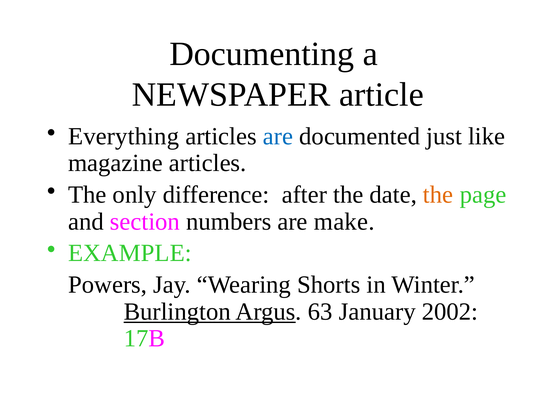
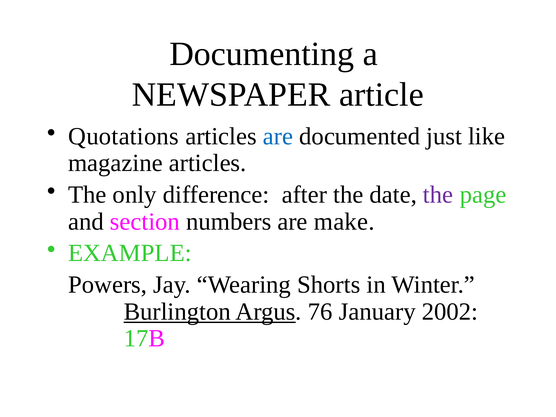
Everything: Everything -> Quotations (124, 136)
the colour: orange -> purple (438, 195)
63: 63 -> 76 (320, 312)
